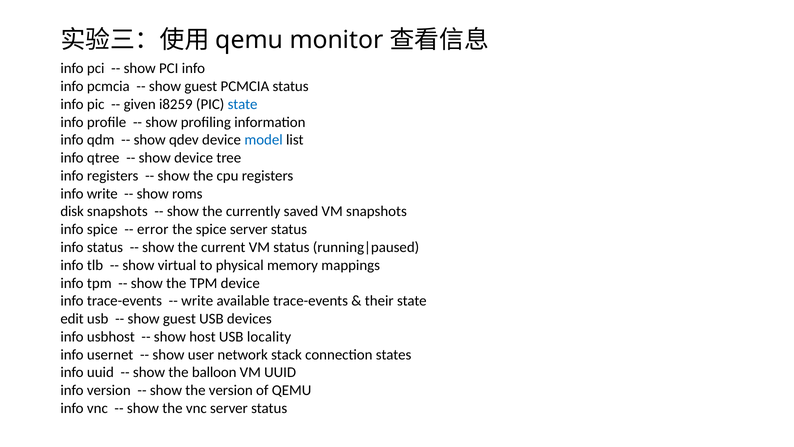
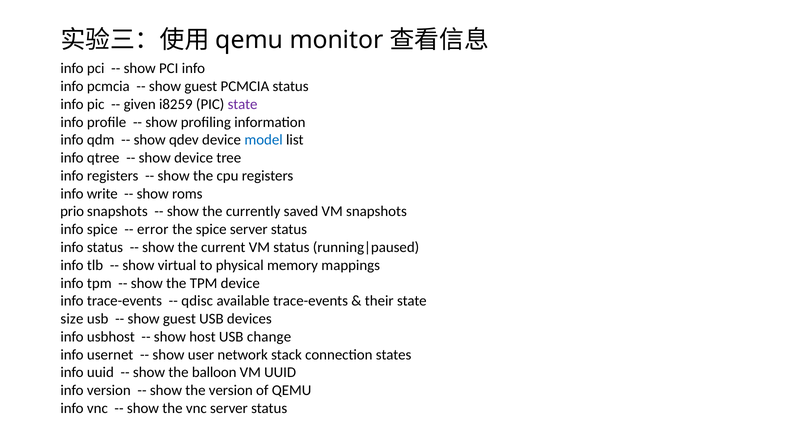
state colour: blue -> purple (243, 104)
disk: disk -> prio (72, 211)
write: write -> qdisc (197, 301)
edit: edit -> size (72, 319)
locality: locality -> change (269, 336)
